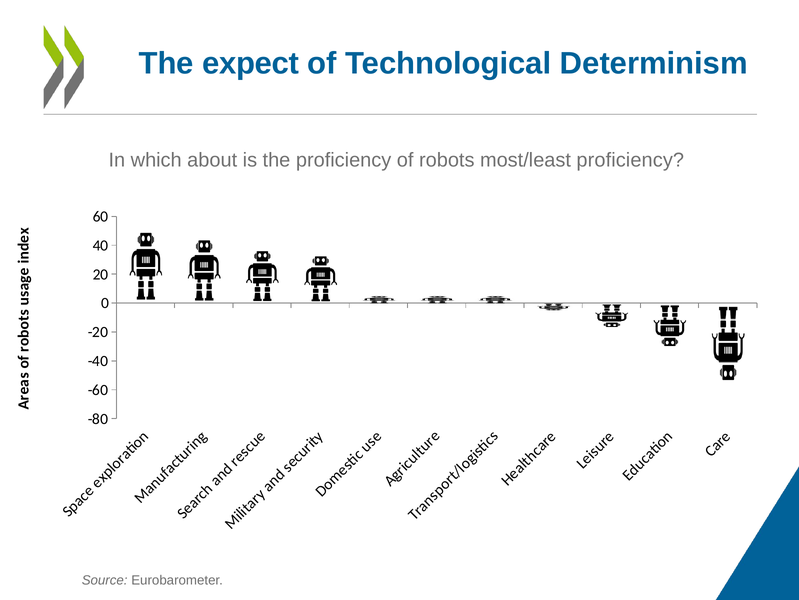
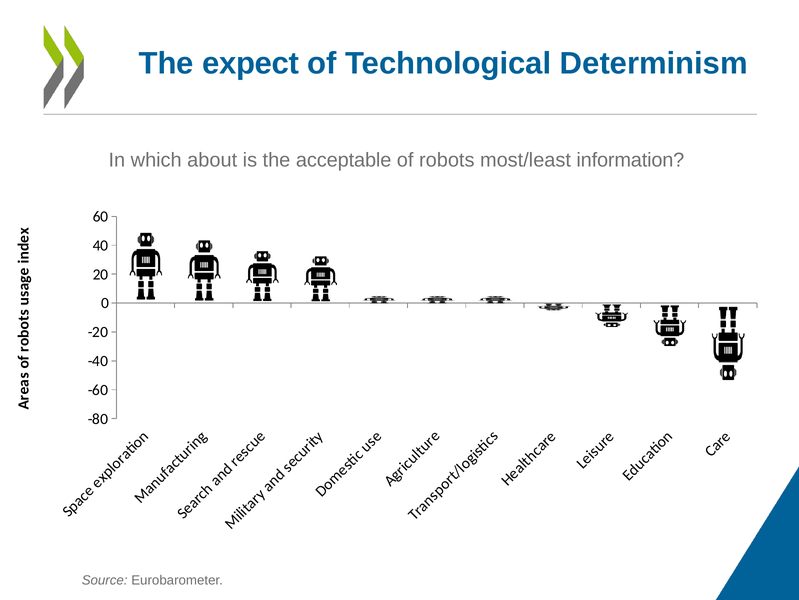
the proficiency: proficiency -> acceptable (344, 160)
most/least proficiency: proficiency -> information (630, 160)
